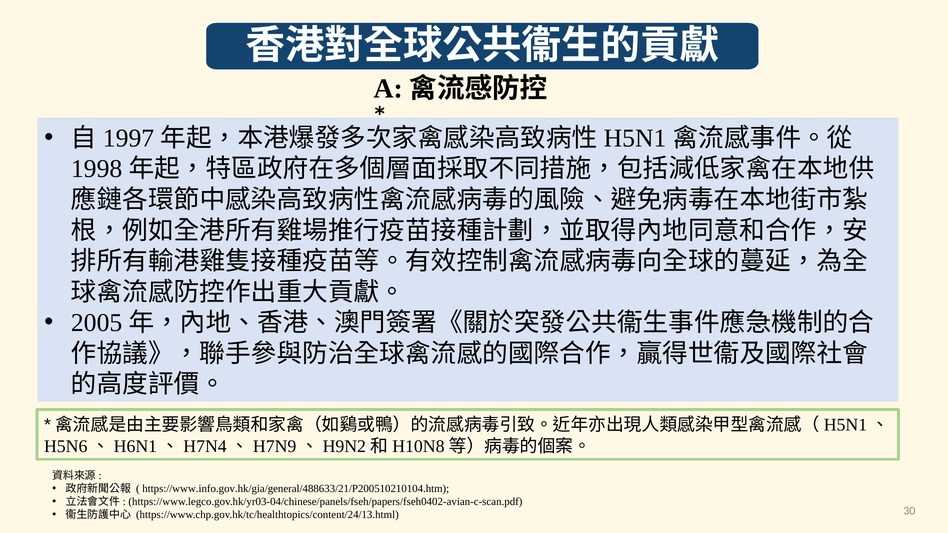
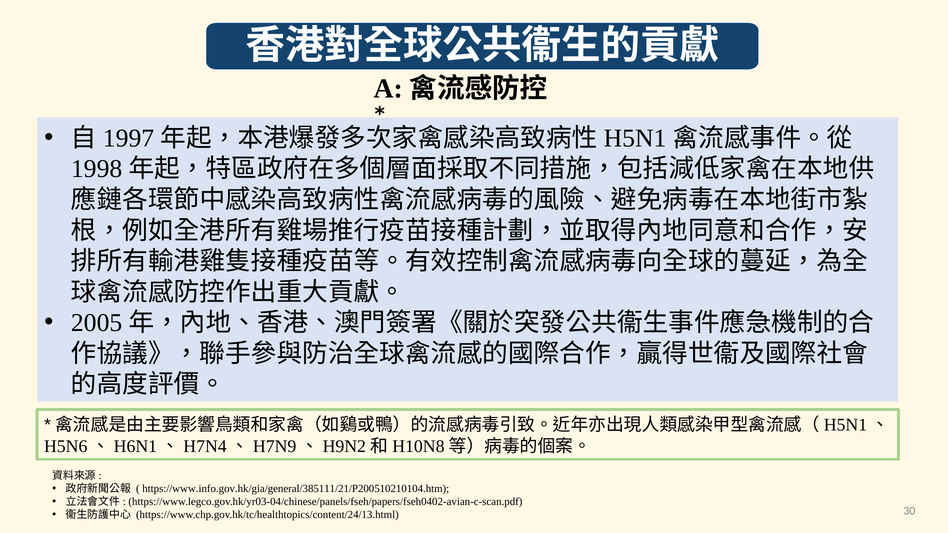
https://www.info.gov.hk/gia/general/488633/21/P200510210104.htm: https://www.info.gov.hk/gia/general/488633/21/P200510210104.htm -> https://www.info.gov.hk/gia/general/385111/21/P200510210104.htm (296, 489)
